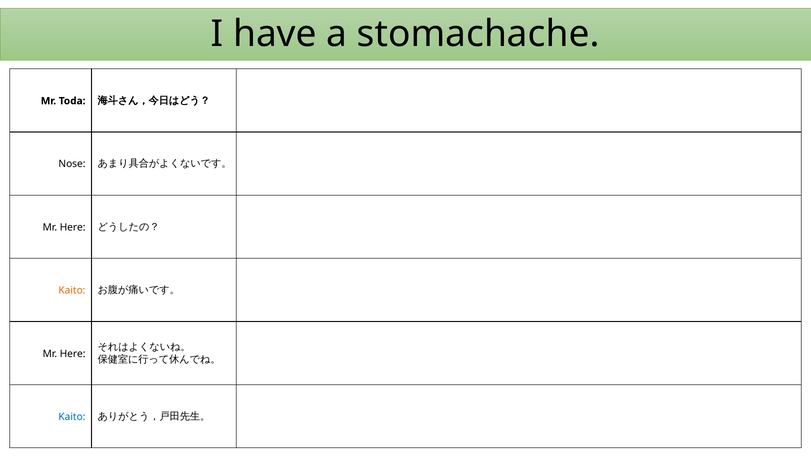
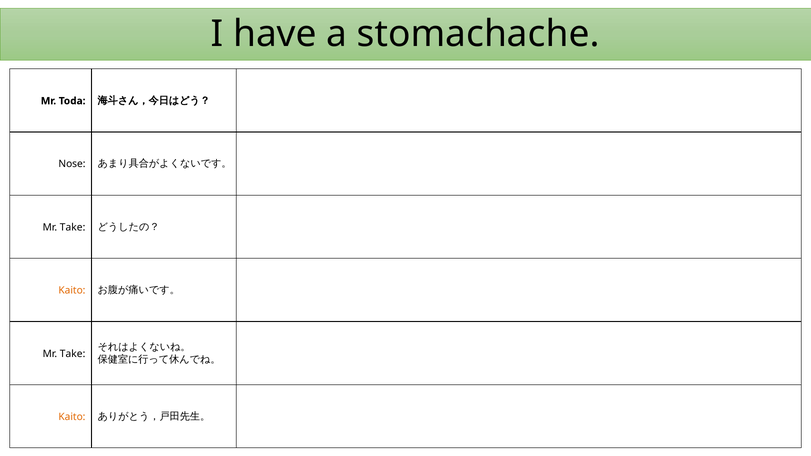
Here: Here -> Take (73, 227)
Here: Here -> Take (73, 354)
Kaito colour: blue -> orange (72, 417)
